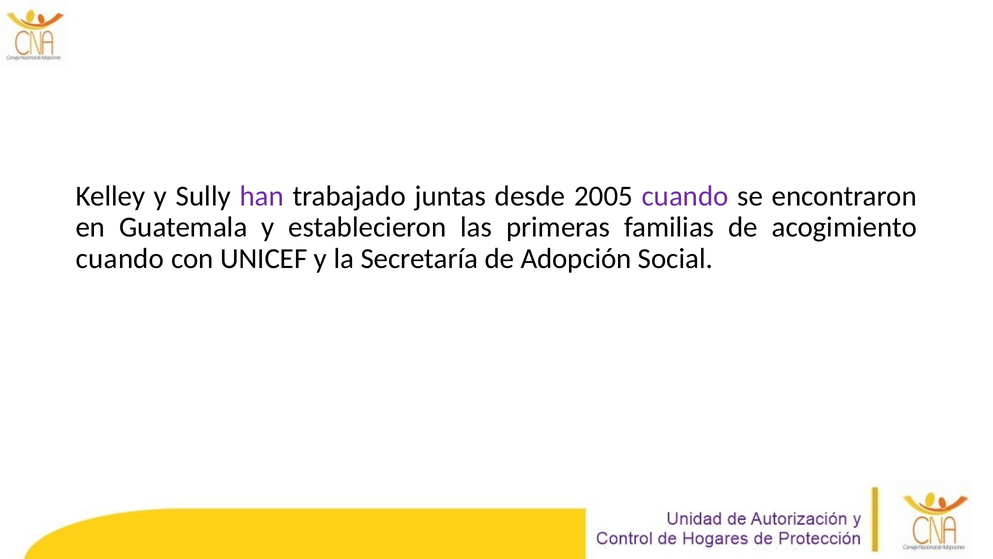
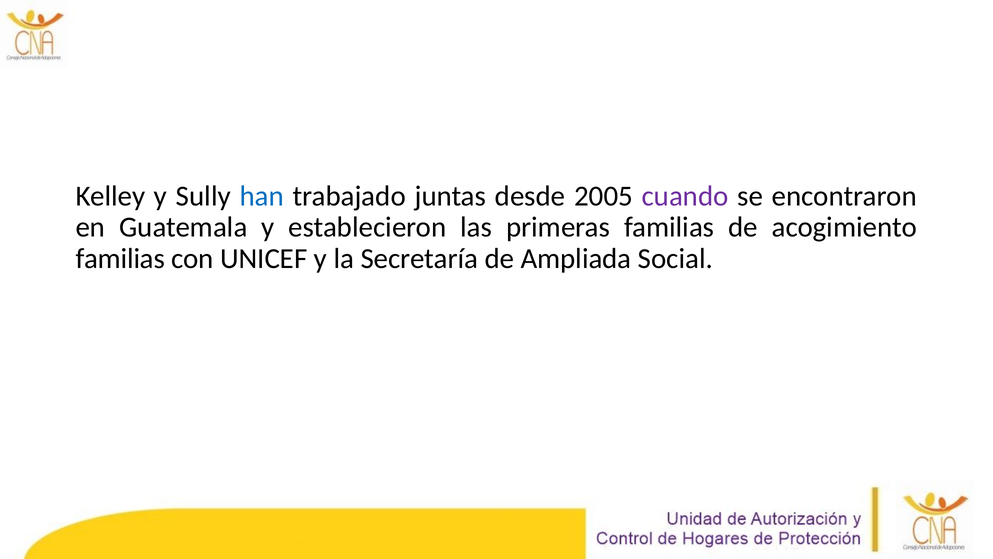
han colour: purple -> blue (262, 196)
cuando: cuando -> familias (120, 259)
Adopción: Adopción -> Ampliada (576, 259)
